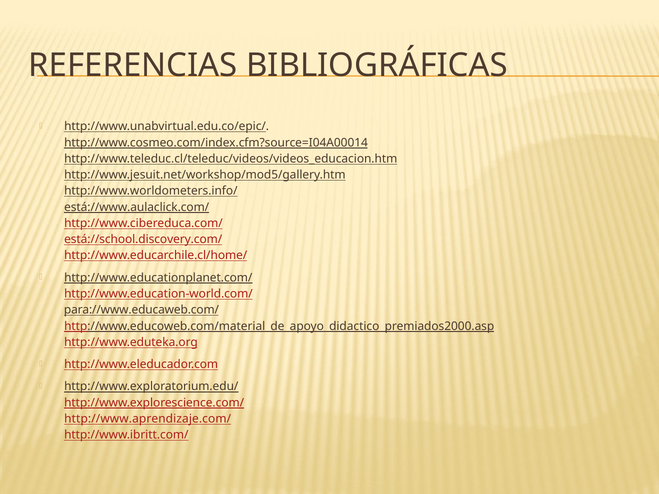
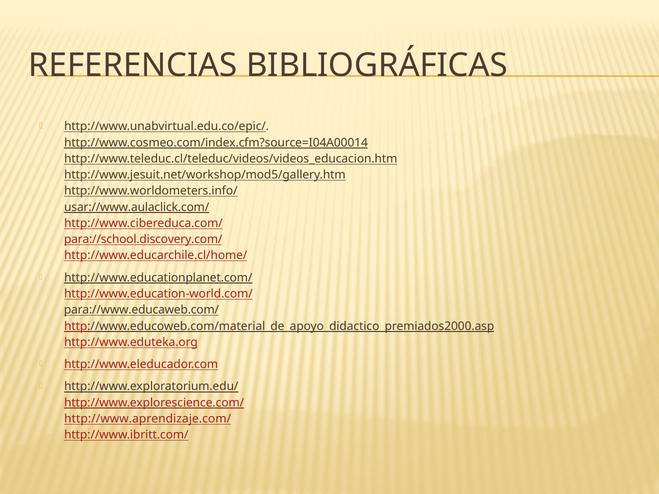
está://www.aulaclick.com/: está://www.aulaclick.com/ -> usar://www.aulaclick.com/ (137, 207)
está://school.discovery.com/: está://school.discovery.com/ -> para://school.discovery.com/ (143, 240)
